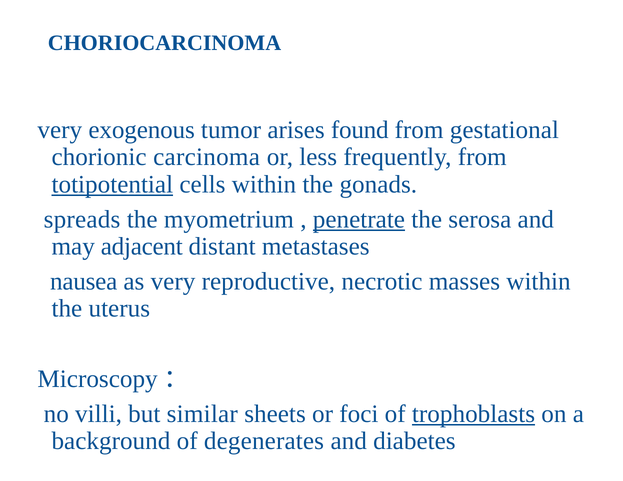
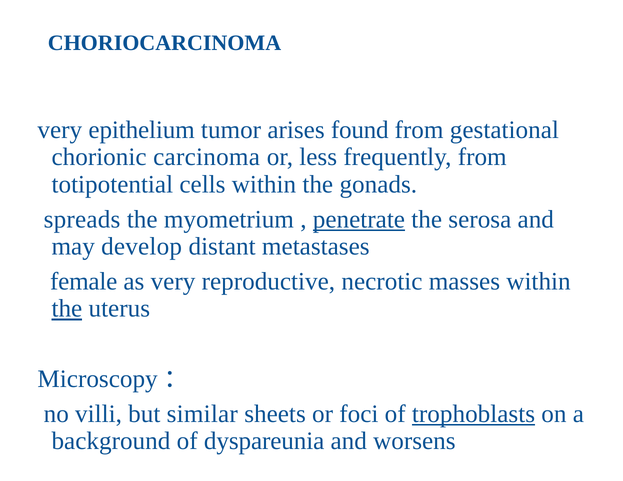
exogenous: exogenous -> epithelium (142, 130)
totipotential underline: present -> none (112, 184)
adjacent: adjacent -> develop (142, 247)
nausea: nausea -> female (84, 282)
the underline: none -> present (67, 309)
degenerates: degenerates -> dyspareunia (264, 441)
diabetes: diabetes -> worsens (414, 441)
